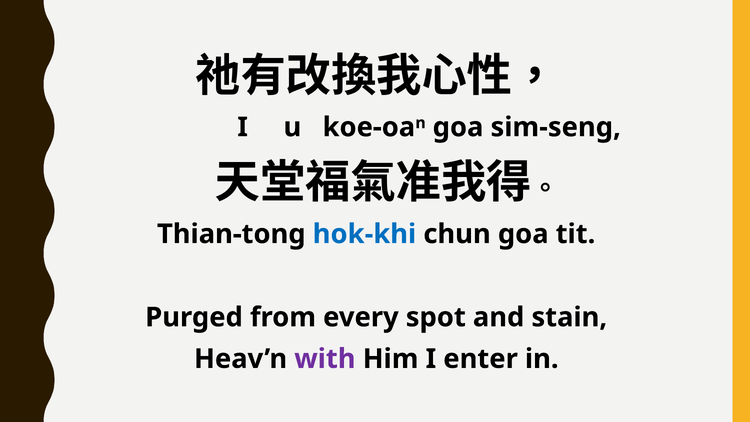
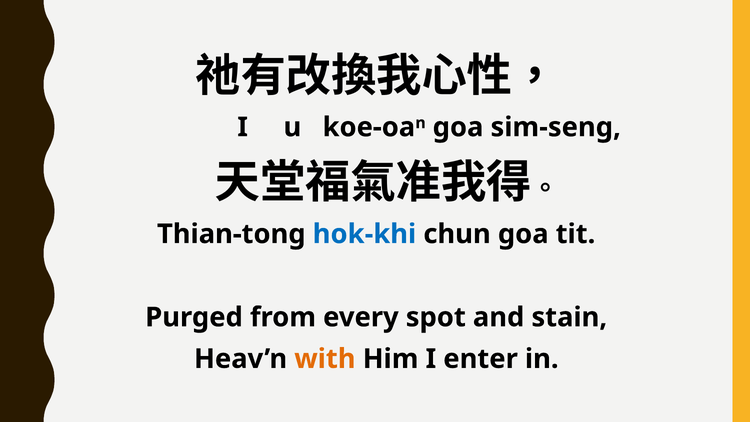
with colour: purple -> orange (325, 359)
